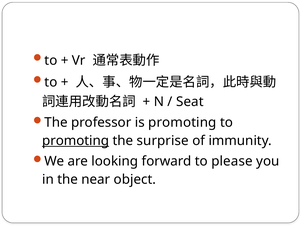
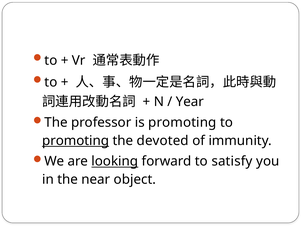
Seat: Seat -> Year (190, 102)
surprise: surprise -> devoted (163, 140)
looking underline: none -> present (115, 161)
please: please -> satisfy (232, 161)
